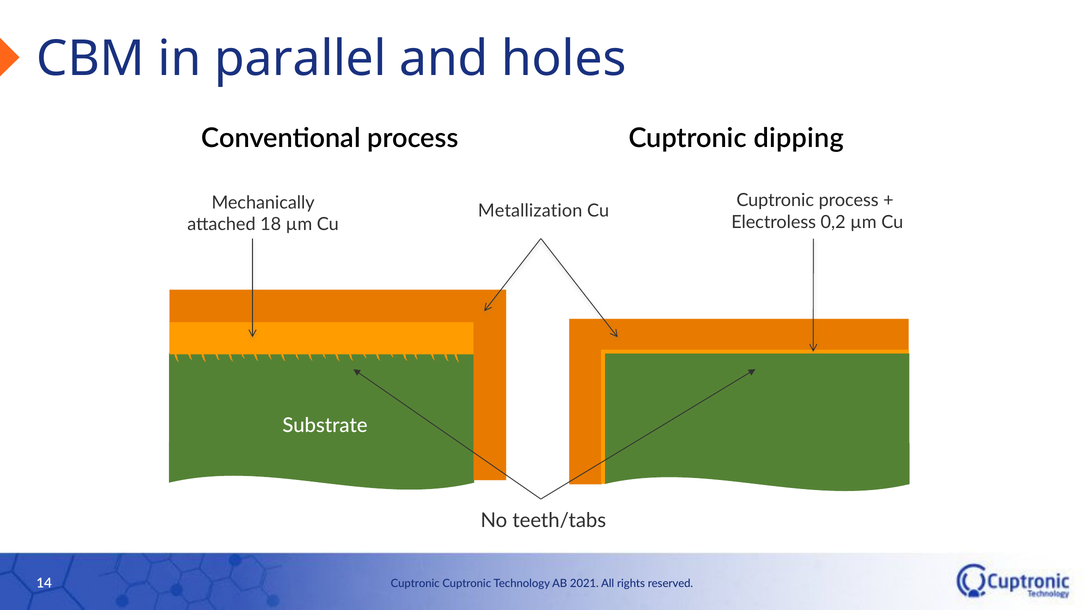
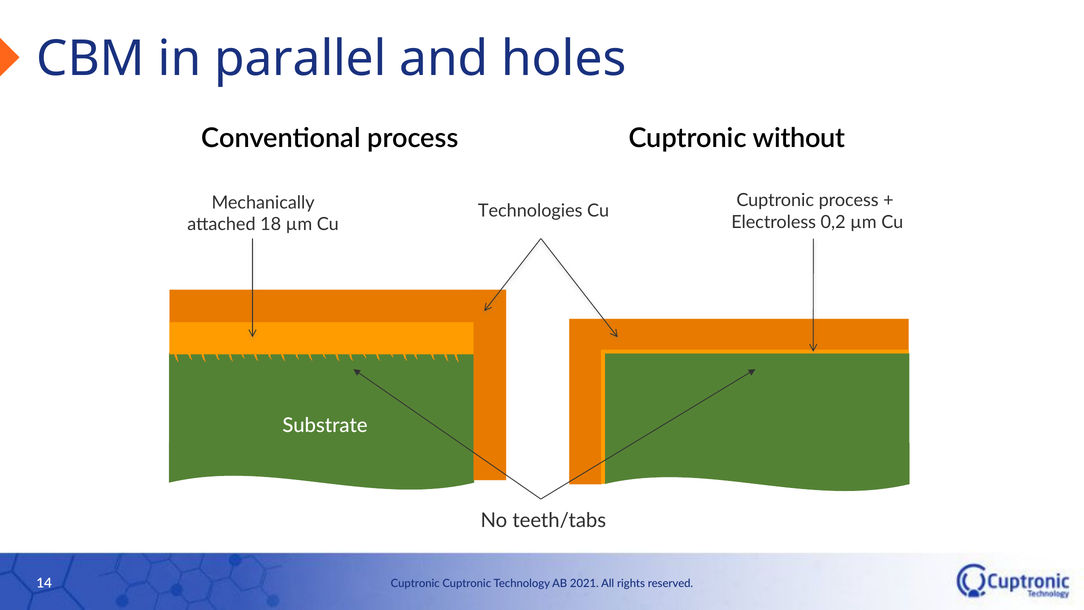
dipping: dipping -> without (799, 138)
Metallization: Metallization -> Technologies (530, 211)
